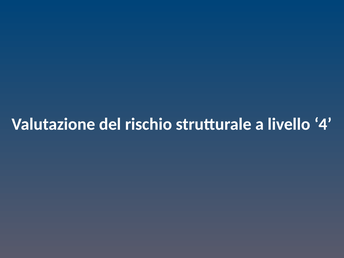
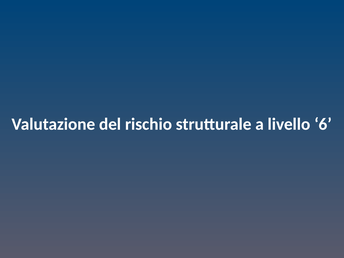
4: 4 -> 6 (323, 124)
